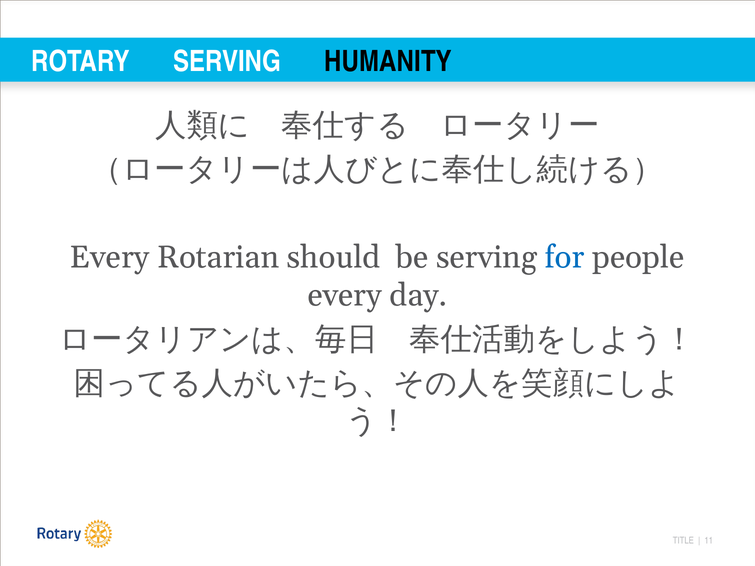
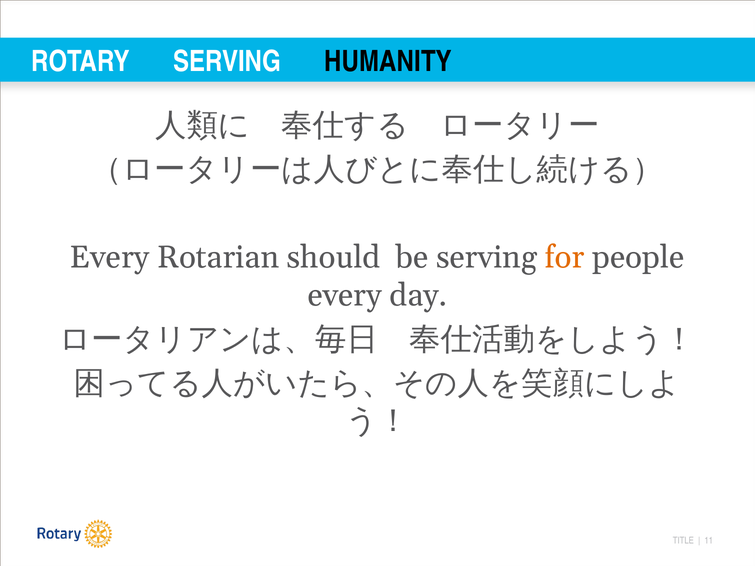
for colour: blue -> orange (565, 258)
